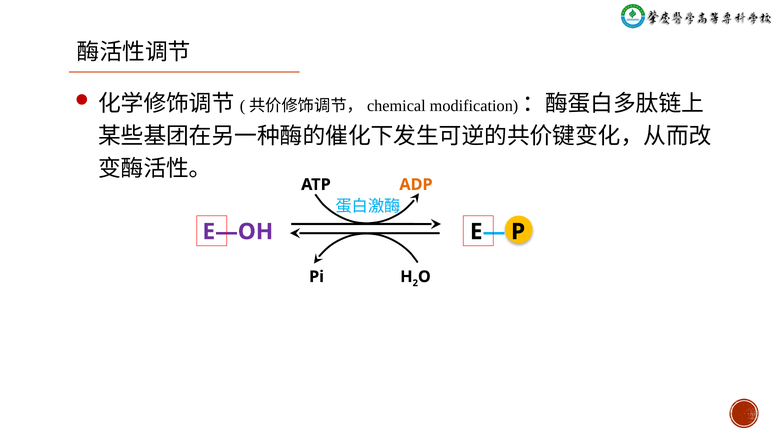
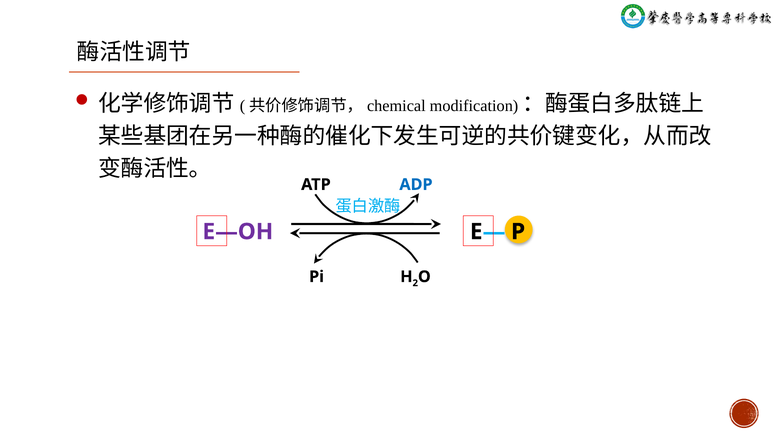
ADP colour: orange -> blue (416, 184)
